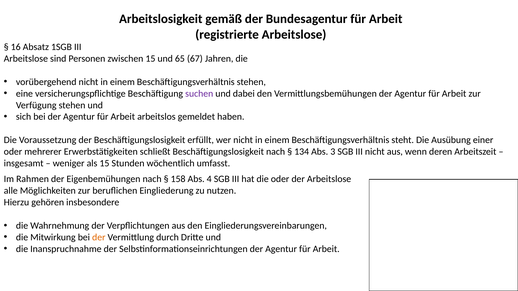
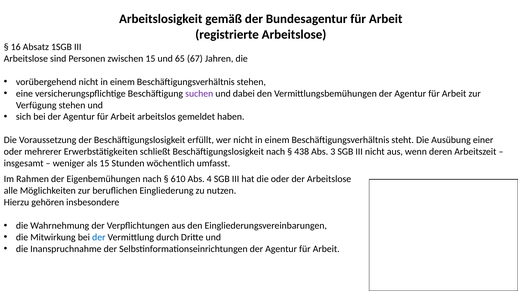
134: 134 -> 438 (302, 152)
158: 158 -> 610 (178, 179)
der colour: orange -> blue (99, 238)
